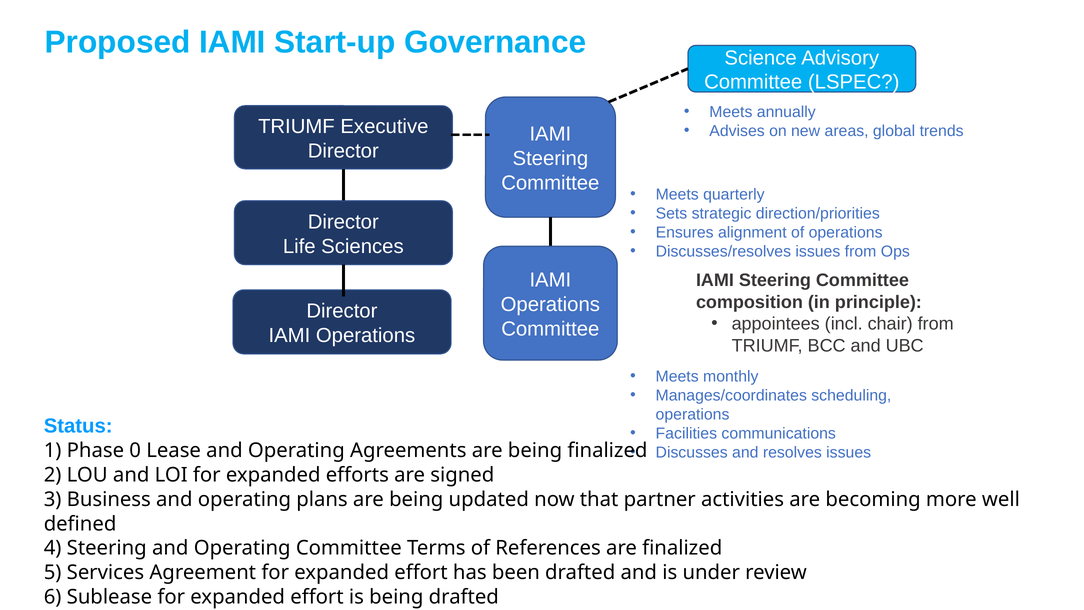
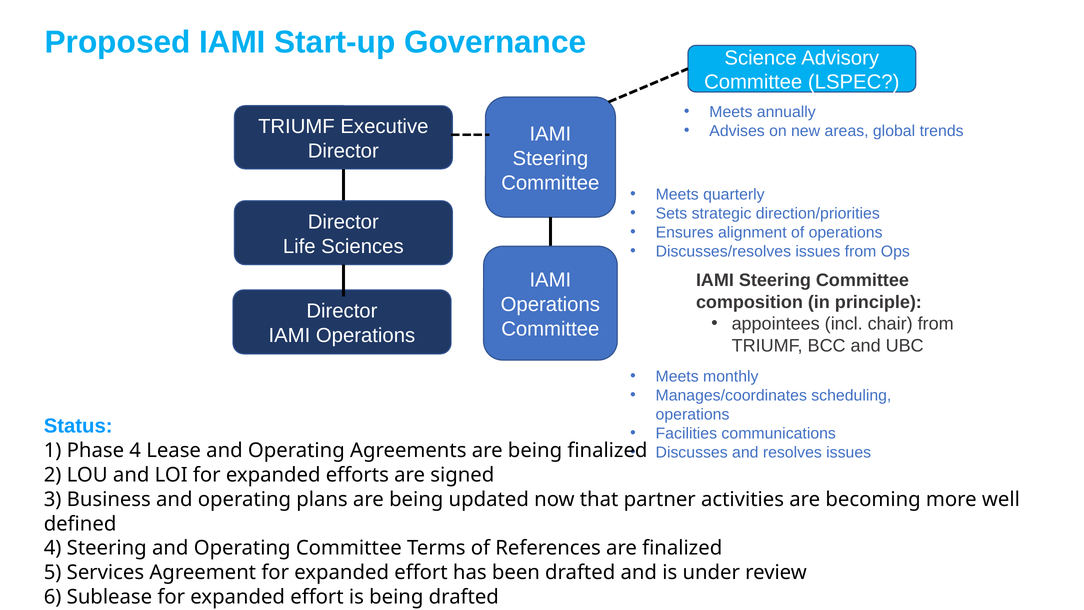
Phase 0: 0 -> 4 (135, 450)
